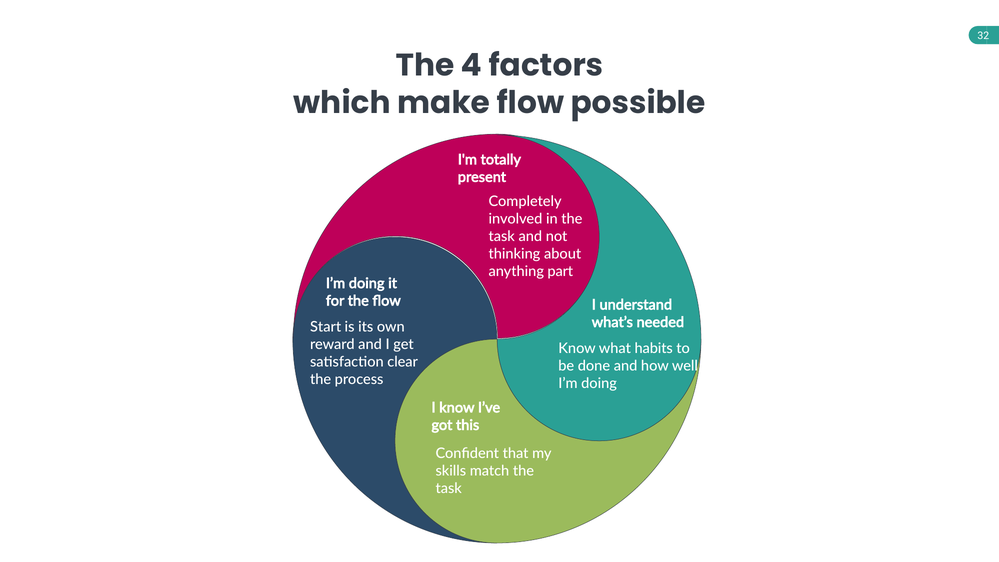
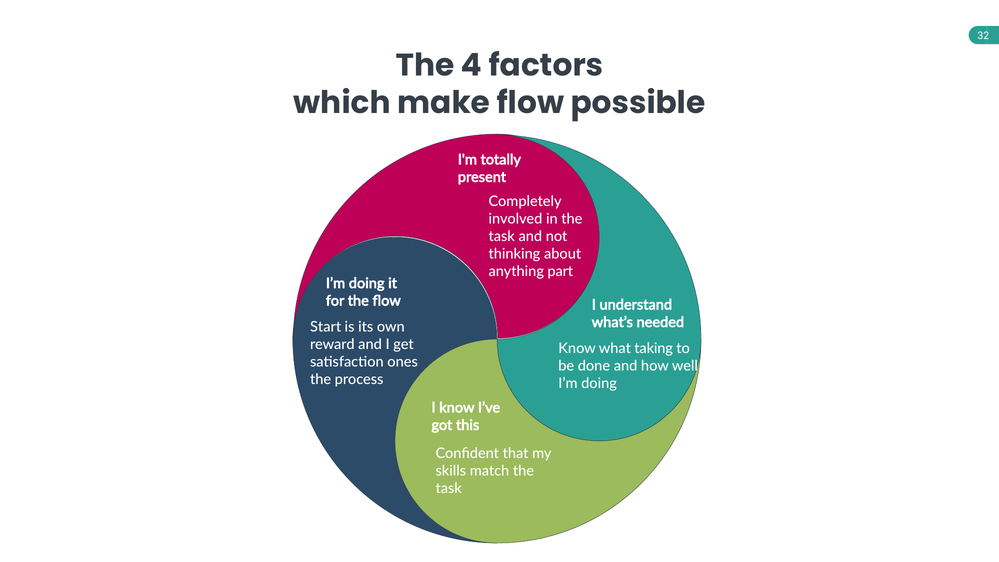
habits: habits -> taking (654, 349)
clear: clear -> ones (403, 362)
